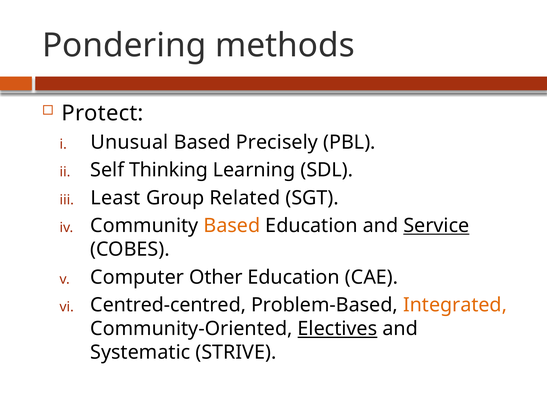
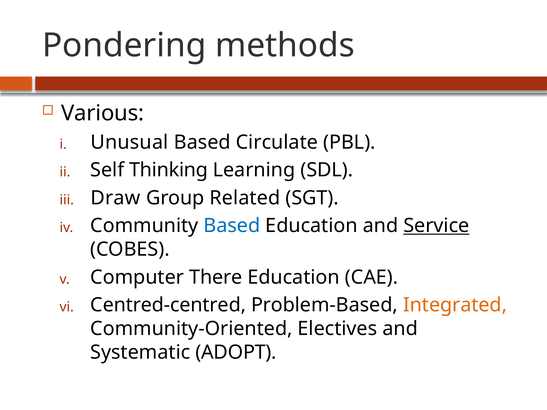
Protect: Protect -> Various (103, 113)
Precisely: Precisely -> Circulate (277, 142)
Least: Least -> Draw (115, 198)
Based colour: orange -> blue (232, 226)
Other: Other -> There (216, 277)
Electives underline: present -> none (337, 329)
STRIVE: STRIVE -> ADOPT (236, 353)
